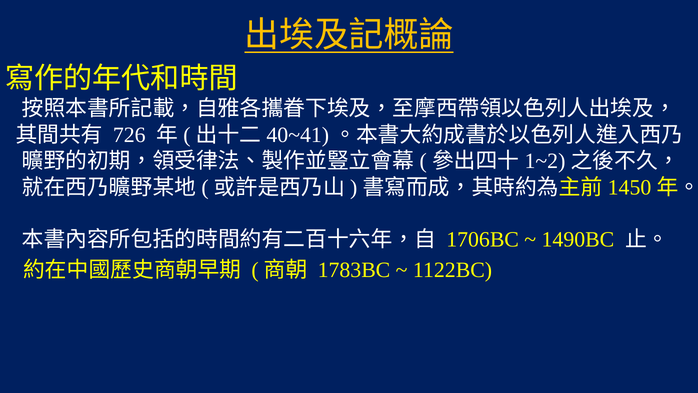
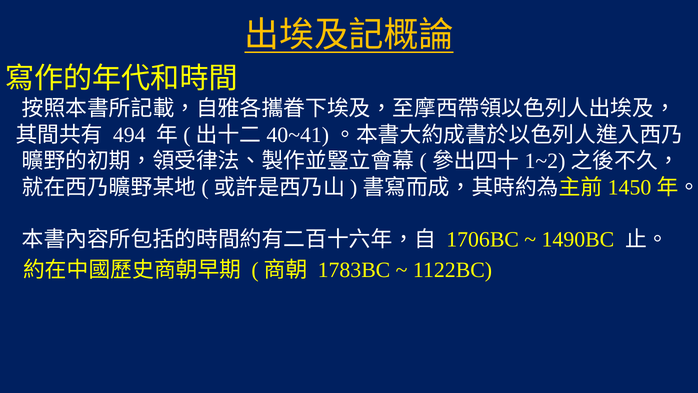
726: 726 -> 494 (129, 135)
